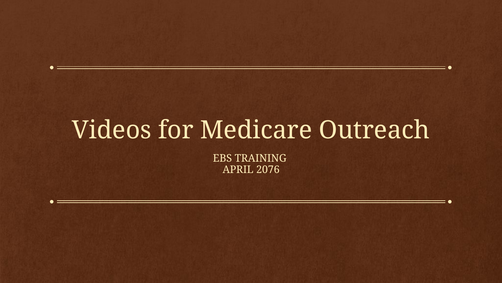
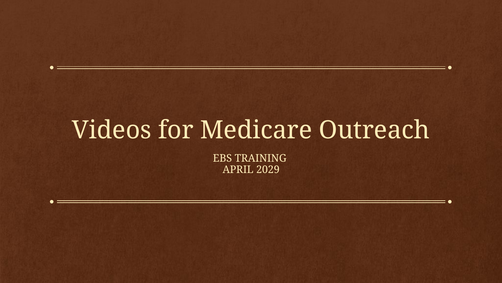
2076: 2076 -> 2029 (268, 169)
